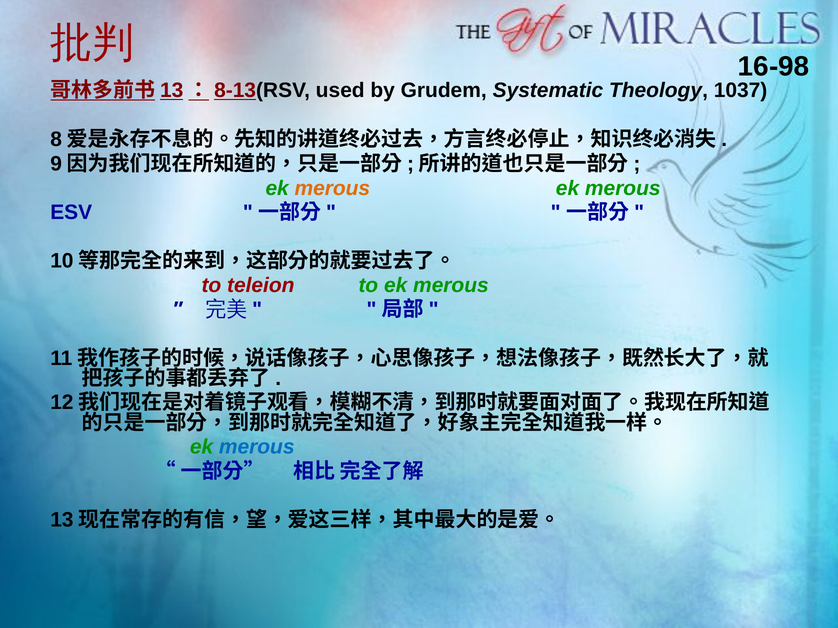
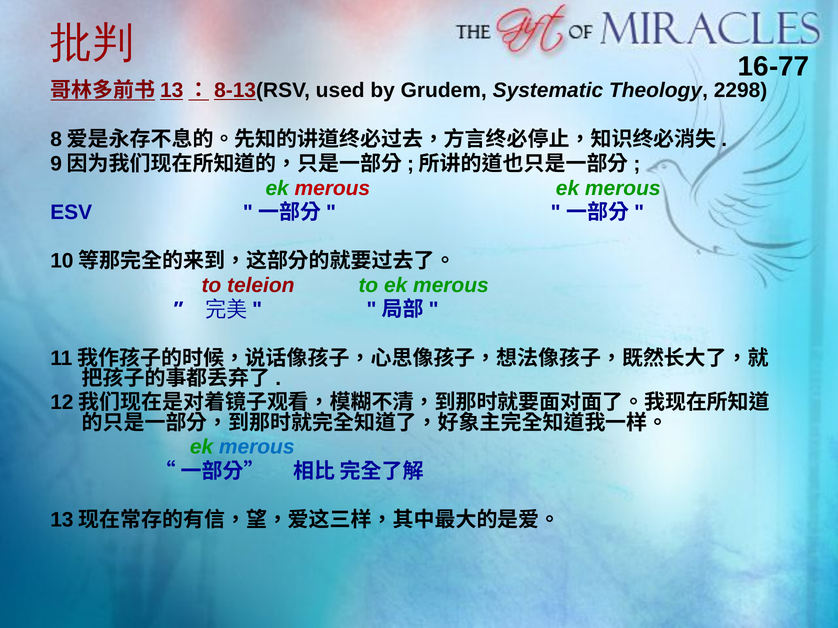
16-98: 16-98 -> 16-77 (774, 66)
1037: 1037 -> 2298 (741, 90)
merous colour: orange -> red (332, 188)
